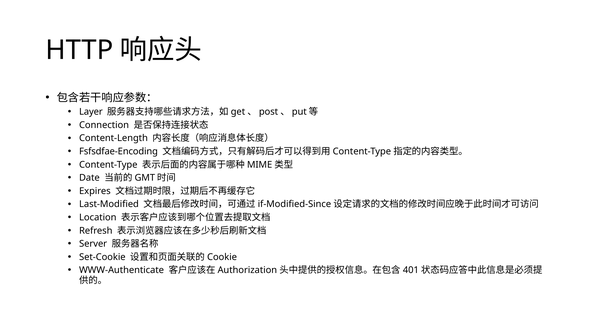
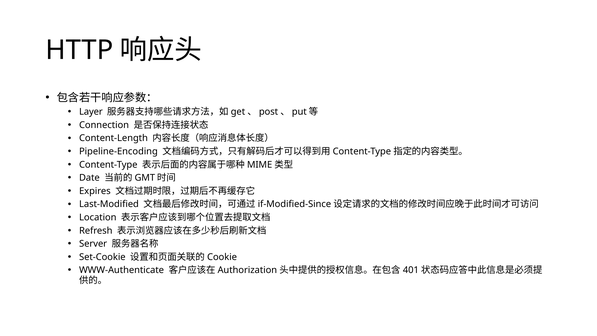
Fsfsdfae-Encoding: Fsfsdfae-Encoding -> Pipeline-Encoding (118, 151)
